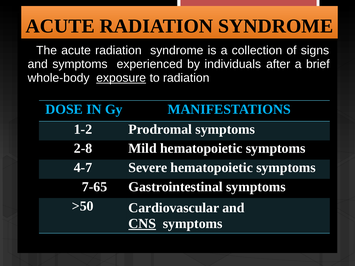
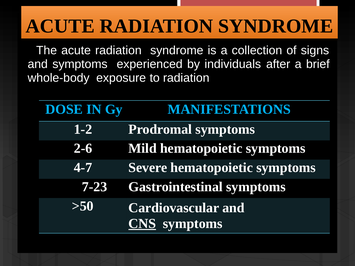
exposure underline: present -> none (121, 78)
2-8: 2-8 -> 2-6 (83, 149)
7-65: 7-65 -> 7-23 (95, 187)
